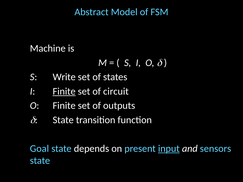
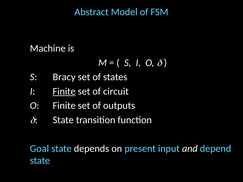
Write: Write -> Bracy (64, 77)
input underline: present -> none (169, 149)
sensors: sensors -> depend (216, 149)
